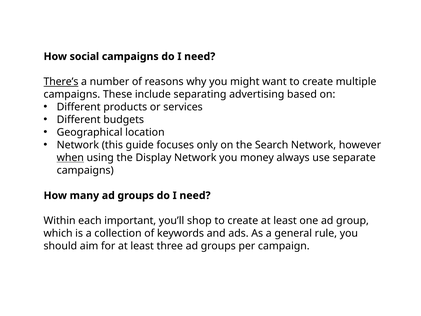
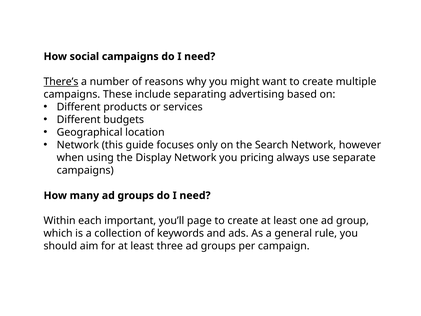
when underline: present -> none (70, 158)
money: money -> pricing (257, 158)
shop: shop -> page (199, 221)
